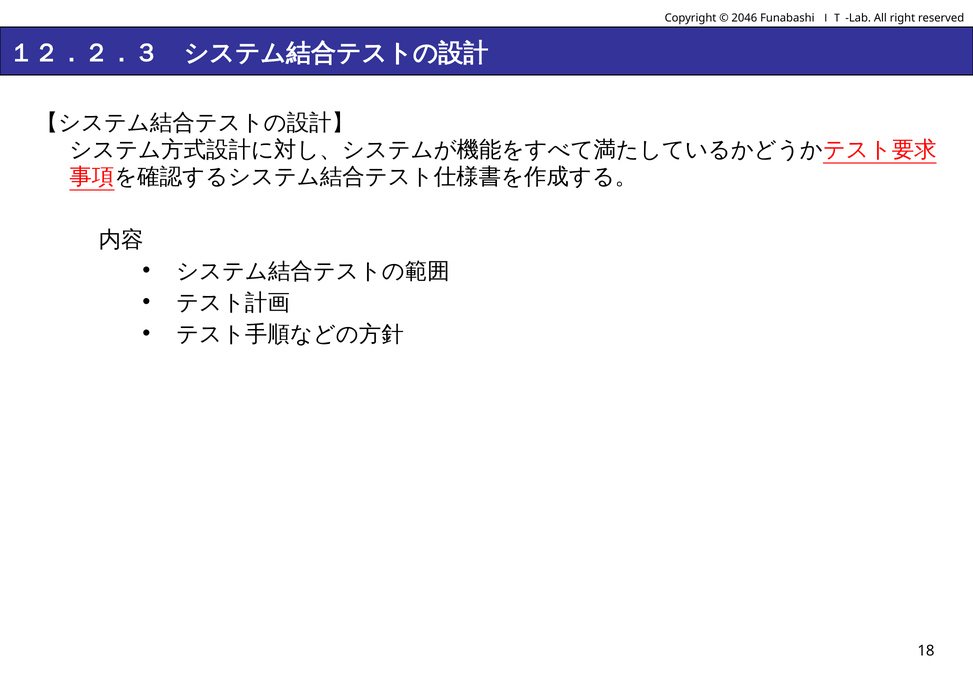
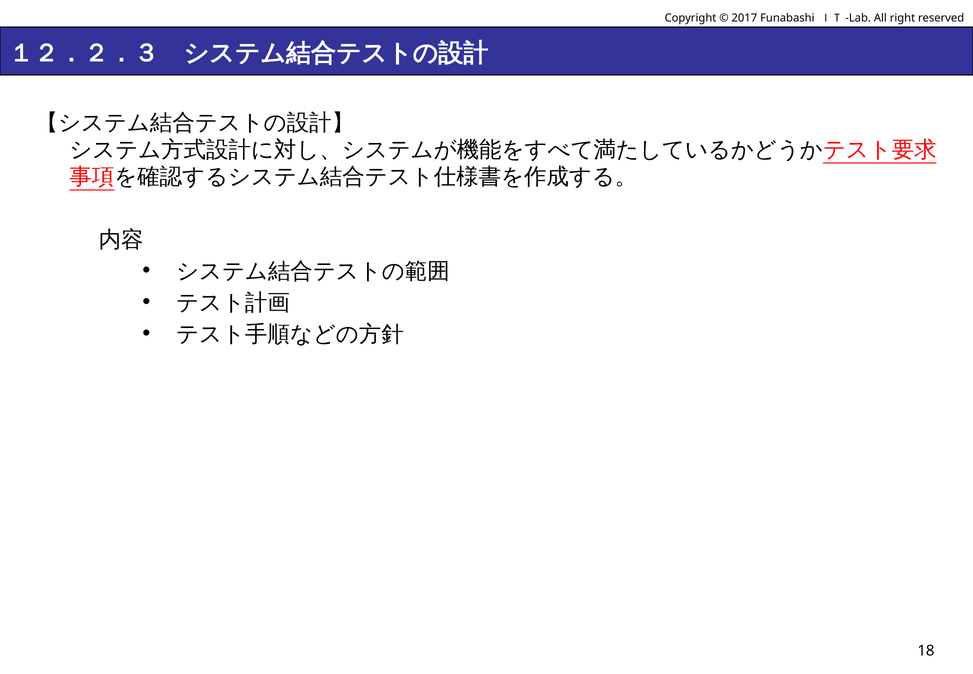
2046: 2046 -> 2017 (744, 18)
